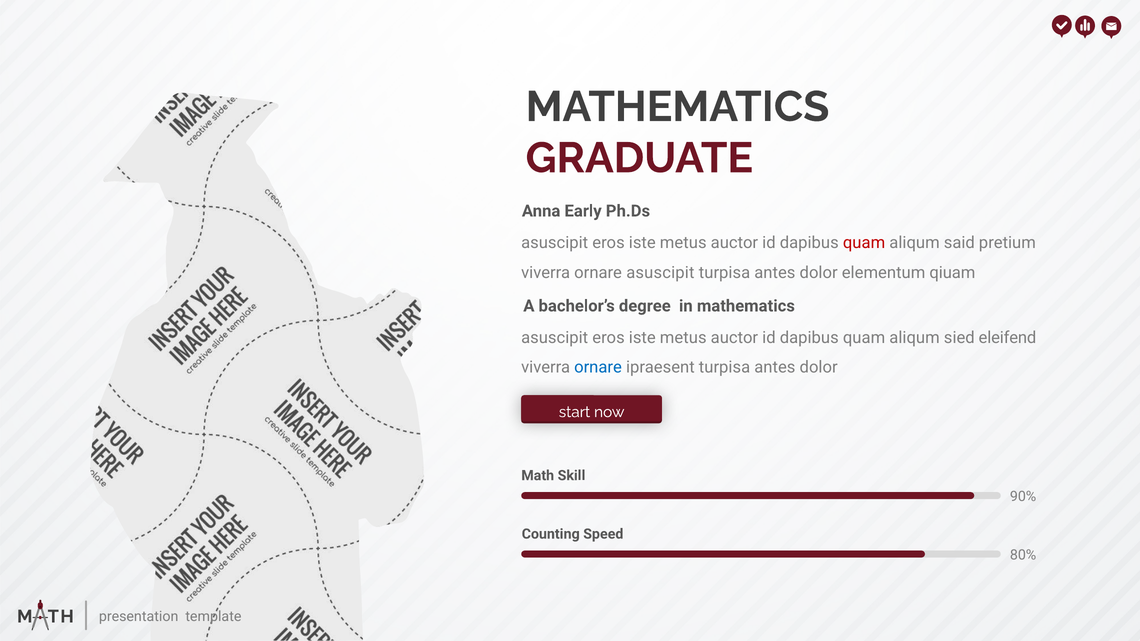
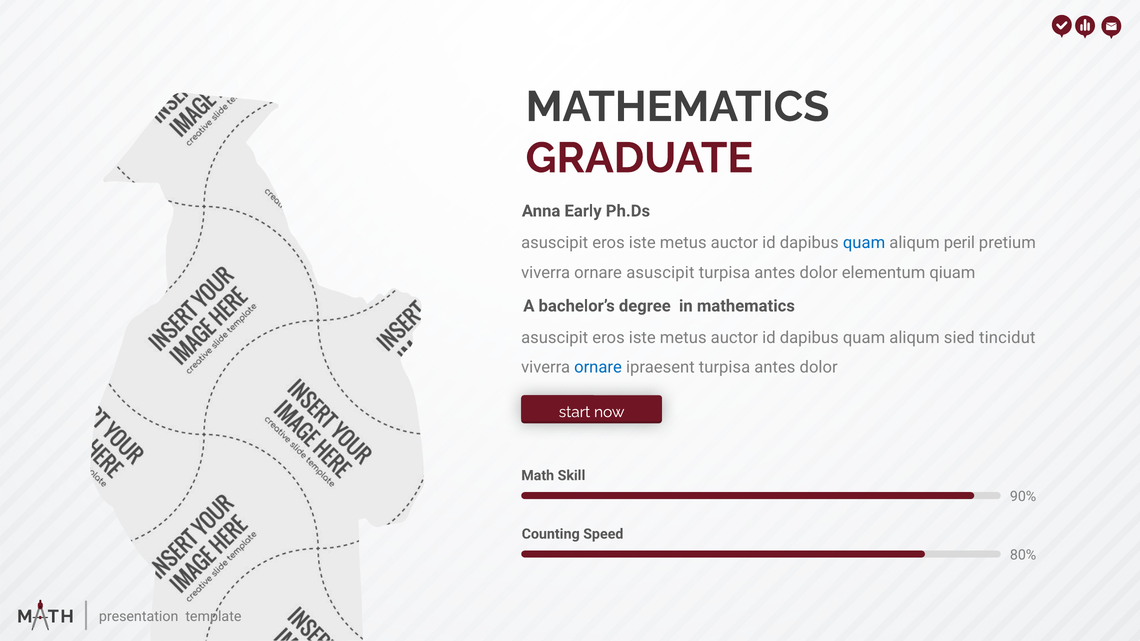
quam colour: red -> blue (864, 243)
said: said -> peril (959, 243)
eleifend: eleifend -> tincidut (1007, 338)
